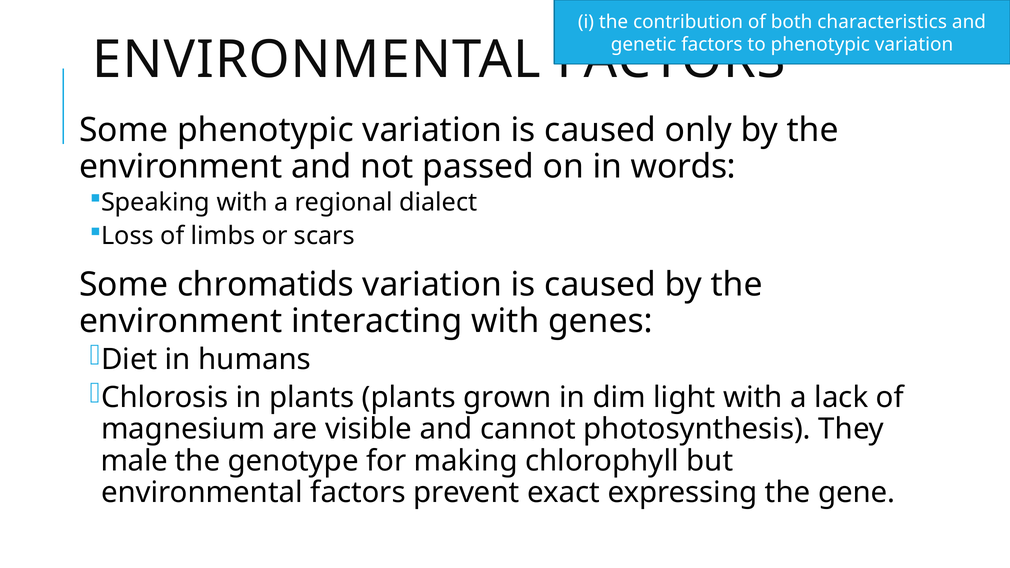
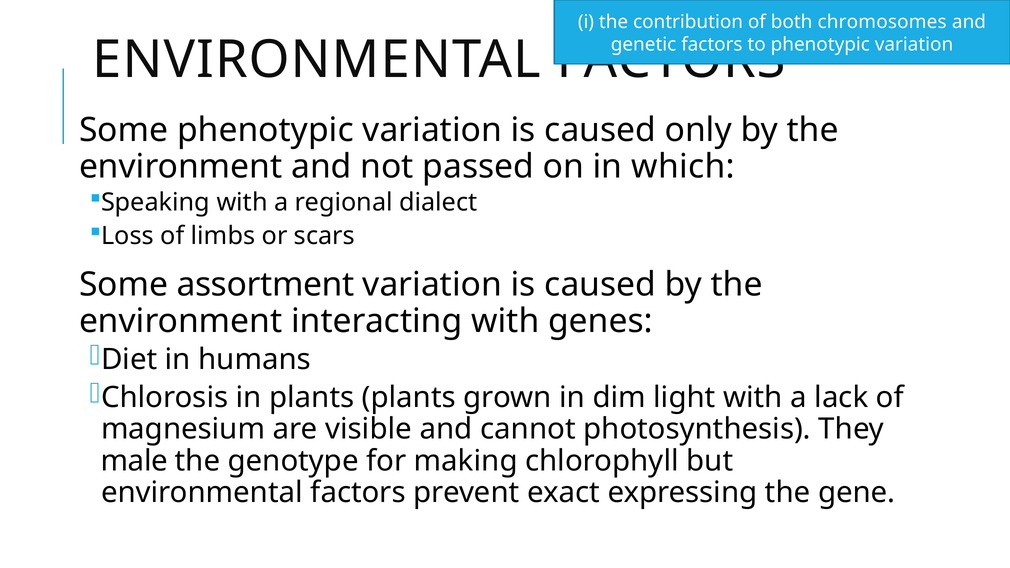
characteristics: characteristics -> chromosomes (882, 22)
words: words -> which (683, 166)
chromatids: chromatids -> assortment (266, 285)
